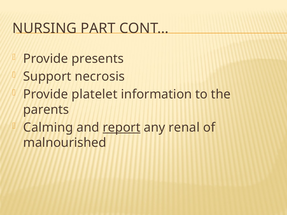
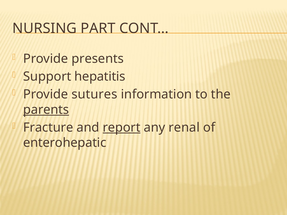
necrosis: necrosis -> hepatitis (100, 77)
platelet: platelet -> sutures (94, 94)
parents underline: none -> present (46, 110)
Calming: Calming -> Fracture (48, 128)
malnourished: malnourished -> enterohepatic (65, 143)
